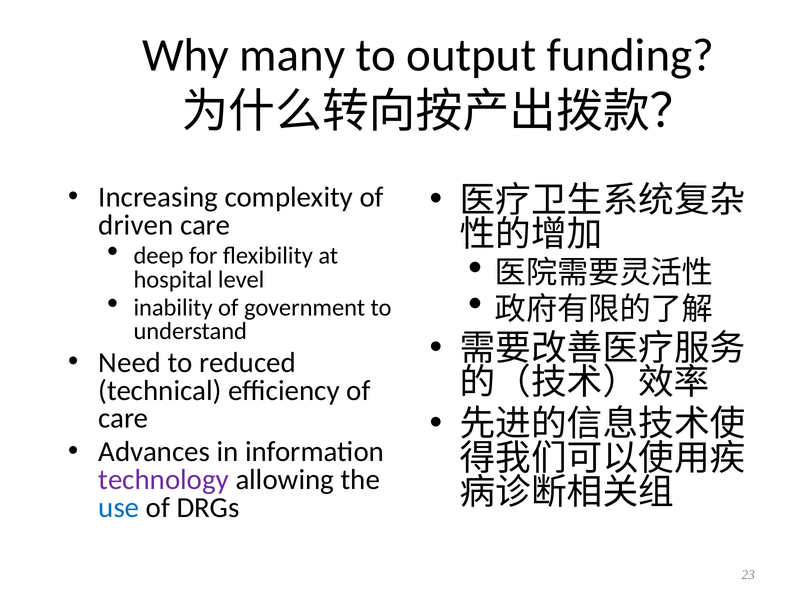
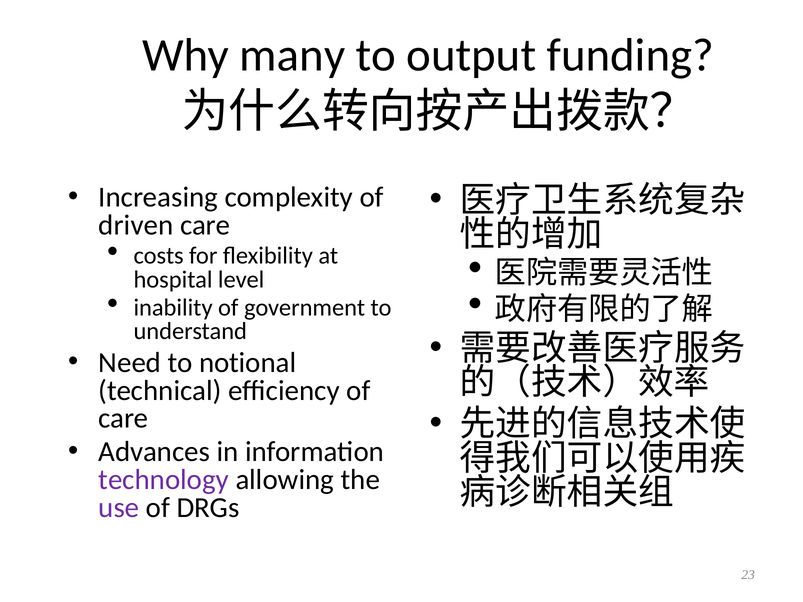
deep: deep -> costs (159, 256)
reduced: reduced -> notional (248, 363)
use colour: blue -> purple (119, 508)
